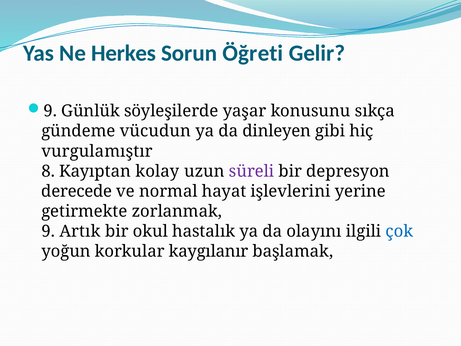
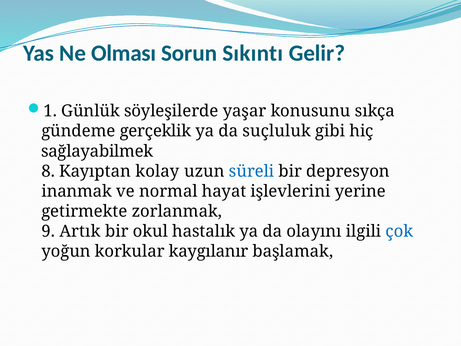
Herkes: Herkes -> Olması (124, 53)
Öğreti: Öğreti -> Sıkıntı (253, 53)
9: 9 -> 1 (50, 111)
vücudun: vücudun -> gerçeklik (155, 131)
dinleyen: dinleyen -> suçluluk (277, 131)
vurgulamıştır: vurgulamıştır -> sağlayabilmek (97, 151)
süreli colour: purple -> blue (252, 171)
derecede: derecede -> inanmak (77, 191)
